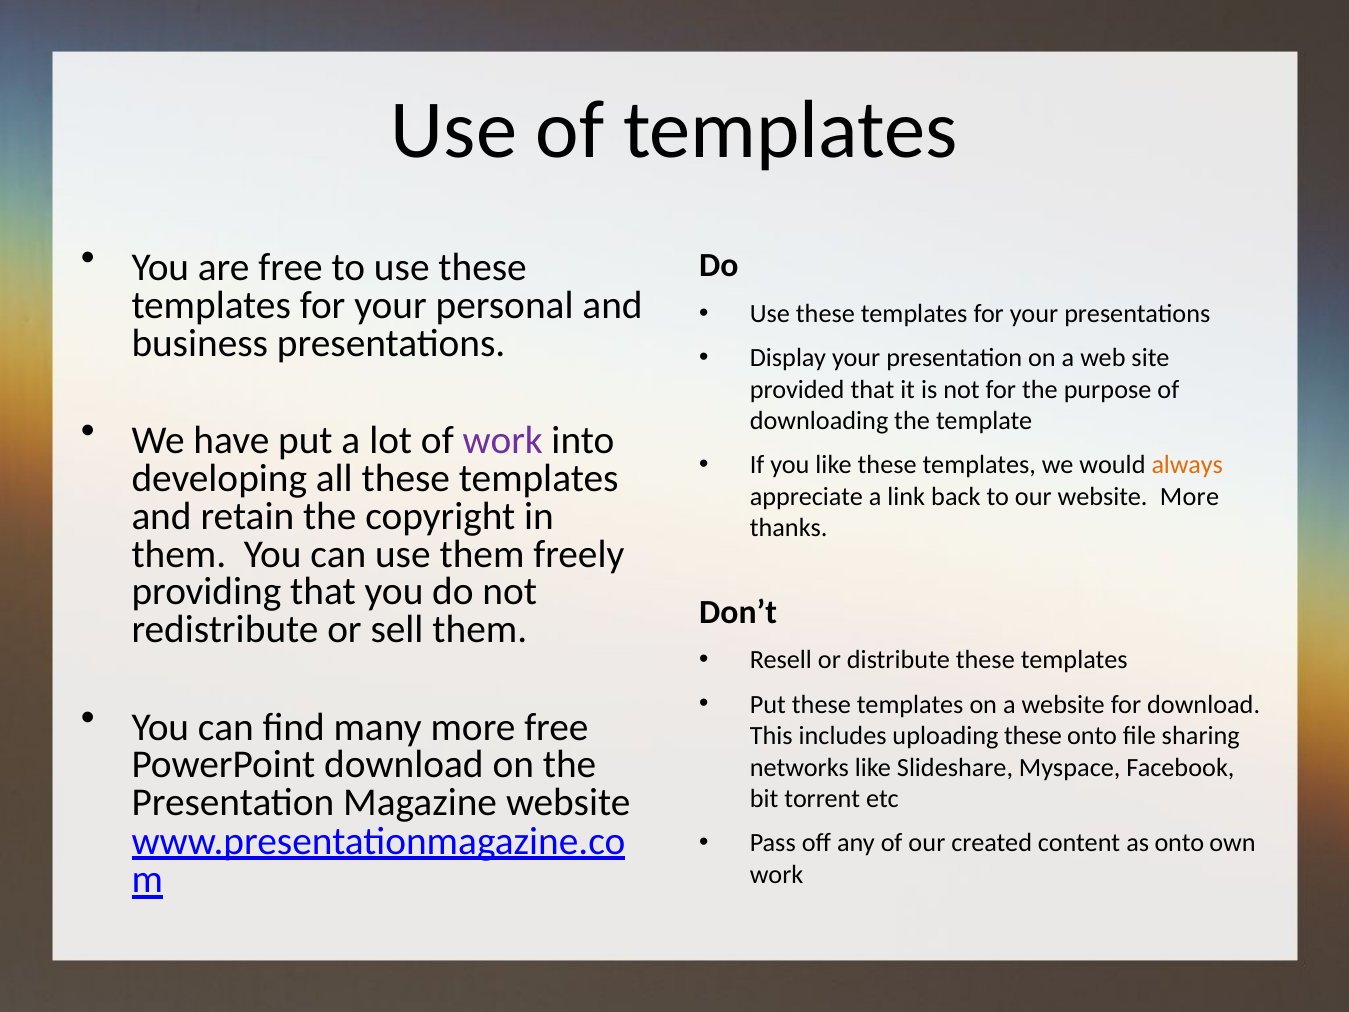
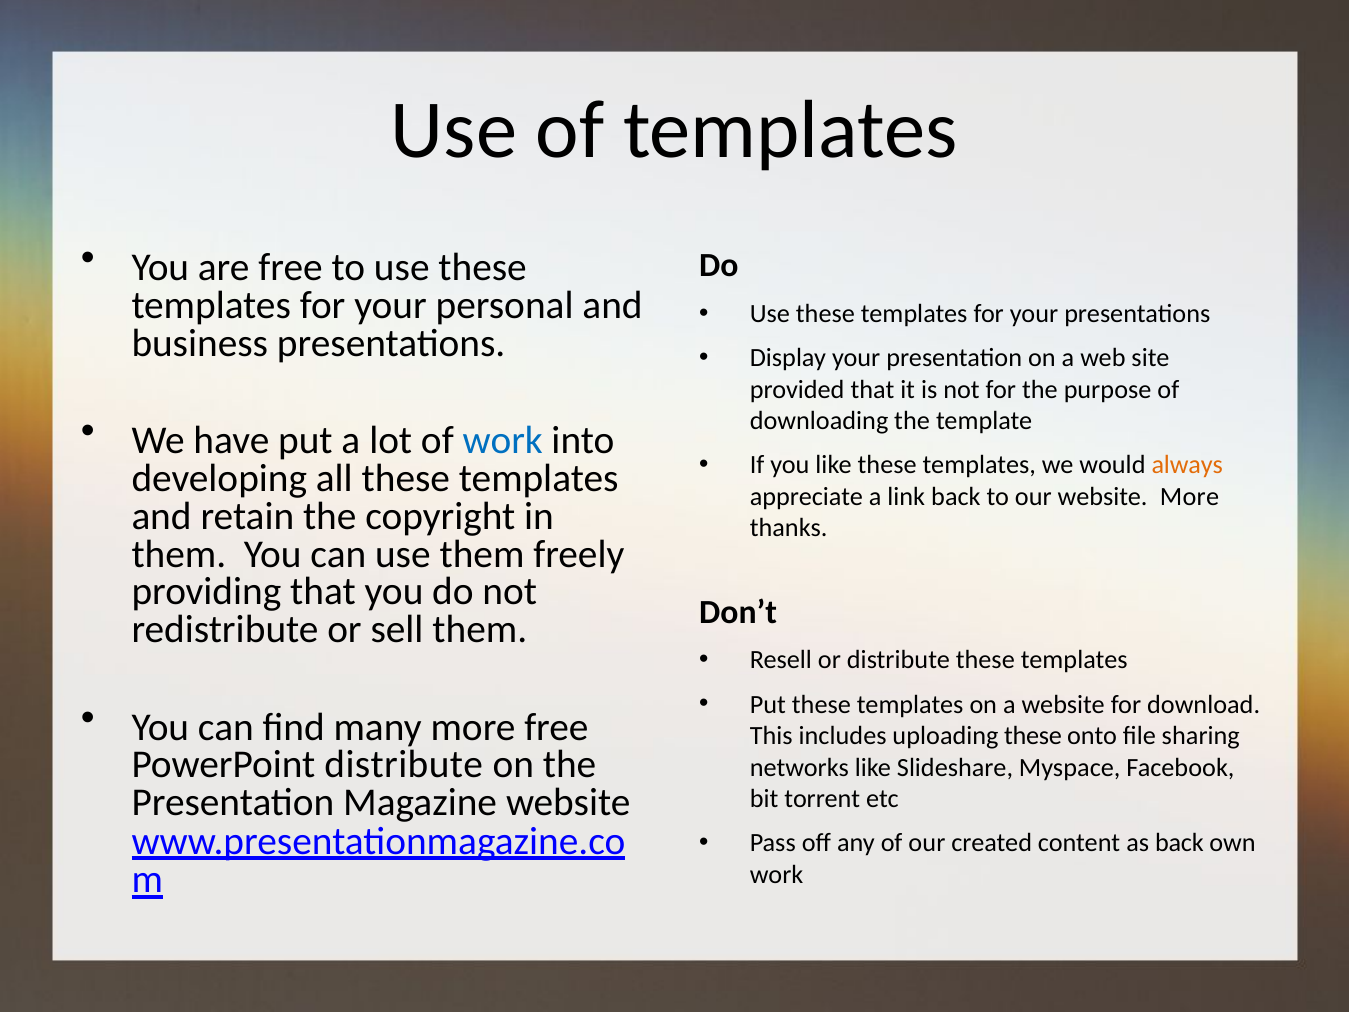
work colour: purple -> blue (503, 441)
PowerPoint download: download -> distribute (404, 765)
as onto: onto -> back (1179, 843)
